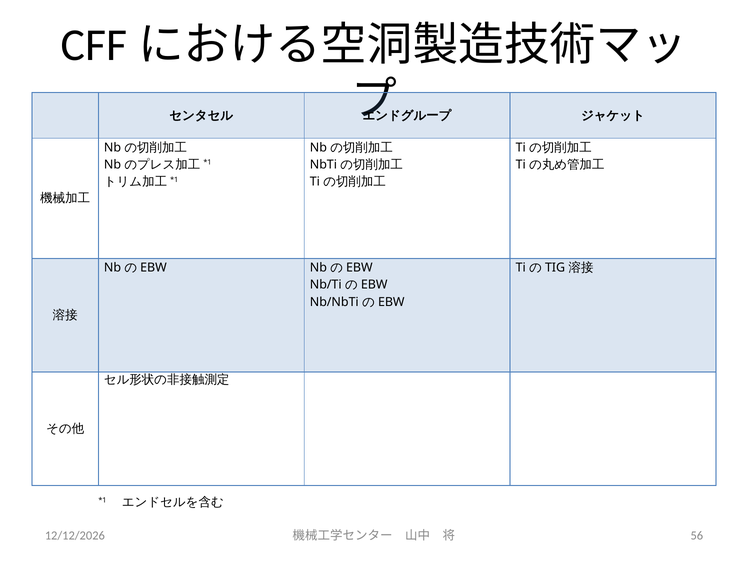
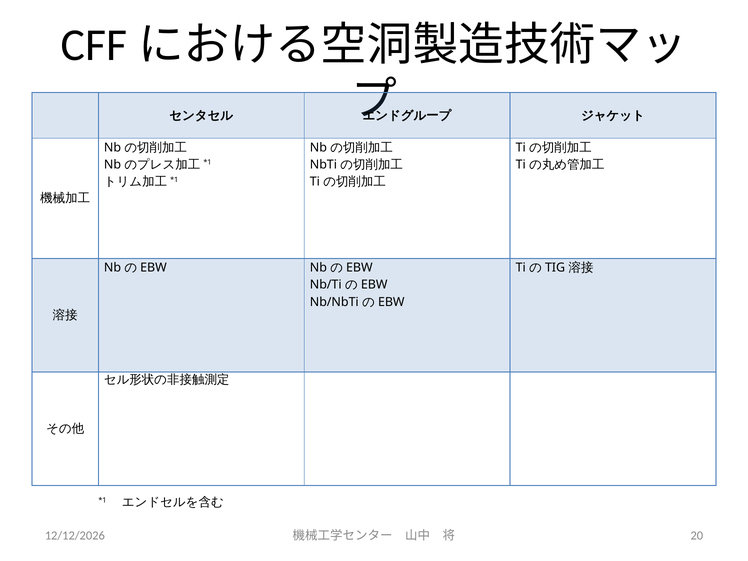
56: 56 -> 20 (697, 536)
